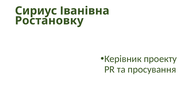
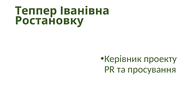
Сириус: Сириус -> Теппер (36, 11)
